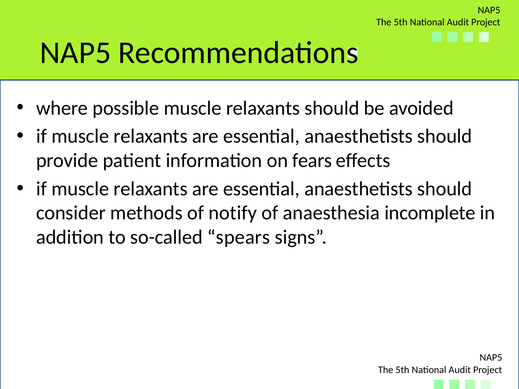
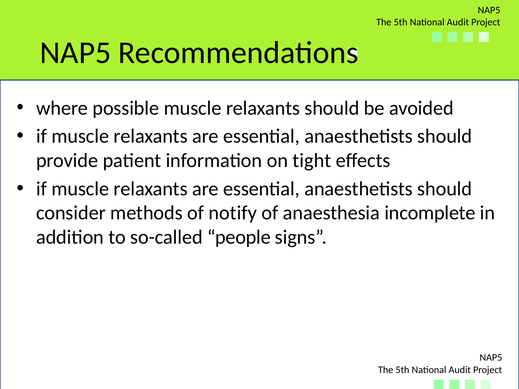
fears: fears -> tight (312, 161)
spears: spears -> people (239, 237)
